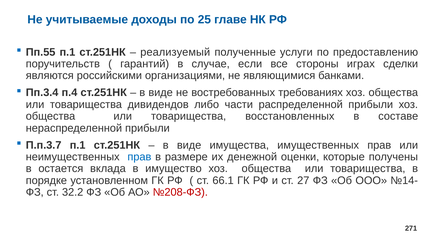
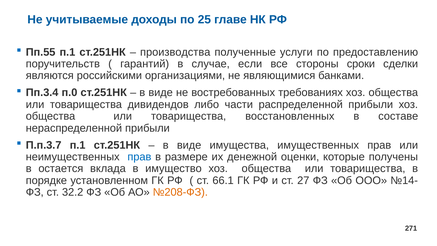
реализуемый: реализуемый -> производства (175, 52)
играх: играх -> сроки (361, 64)
п.4: п.4 -> п.0 (69, 93)
№208-ФЗ colour: red -> orange (180, 192)
